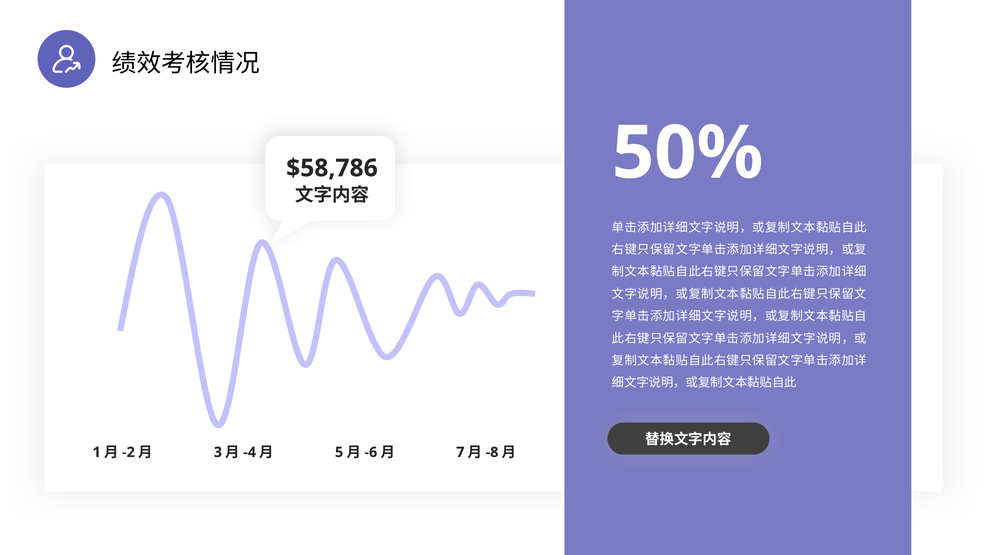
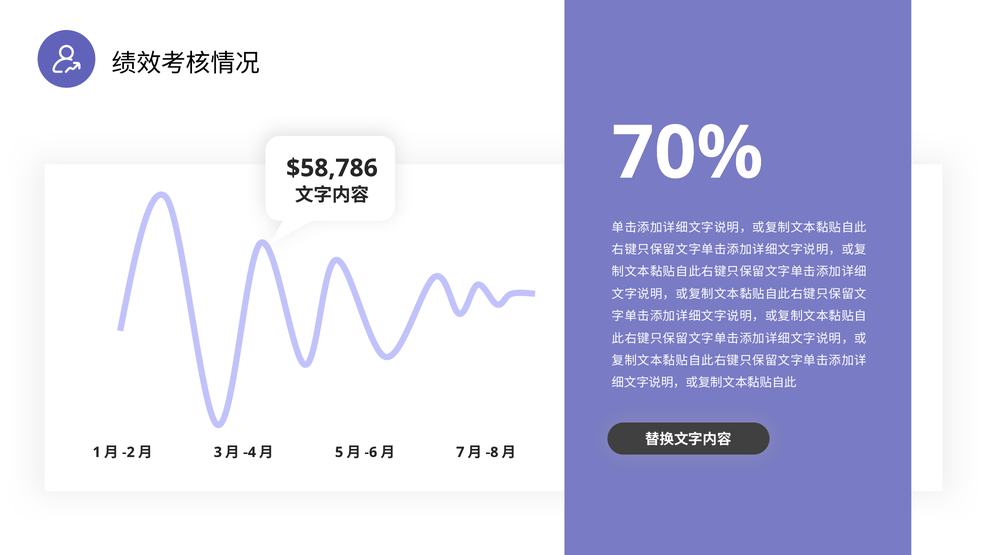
50%: 50% -> 70% (688, 153)
